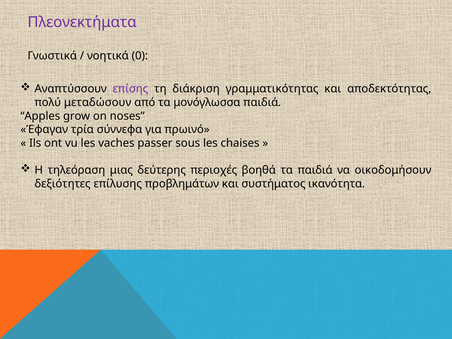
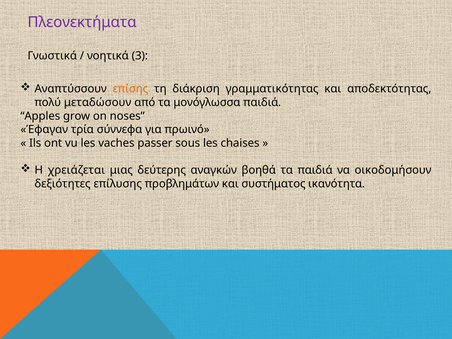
0: 0 -> 3 (140, 56)
επίσης colour: purple -> orange (130, 89)
τηλεόραση: τηλεόραση -> χρειάζεται (76, 170)
περιοχές: περιοχές -> αναγκών (214, 170)
